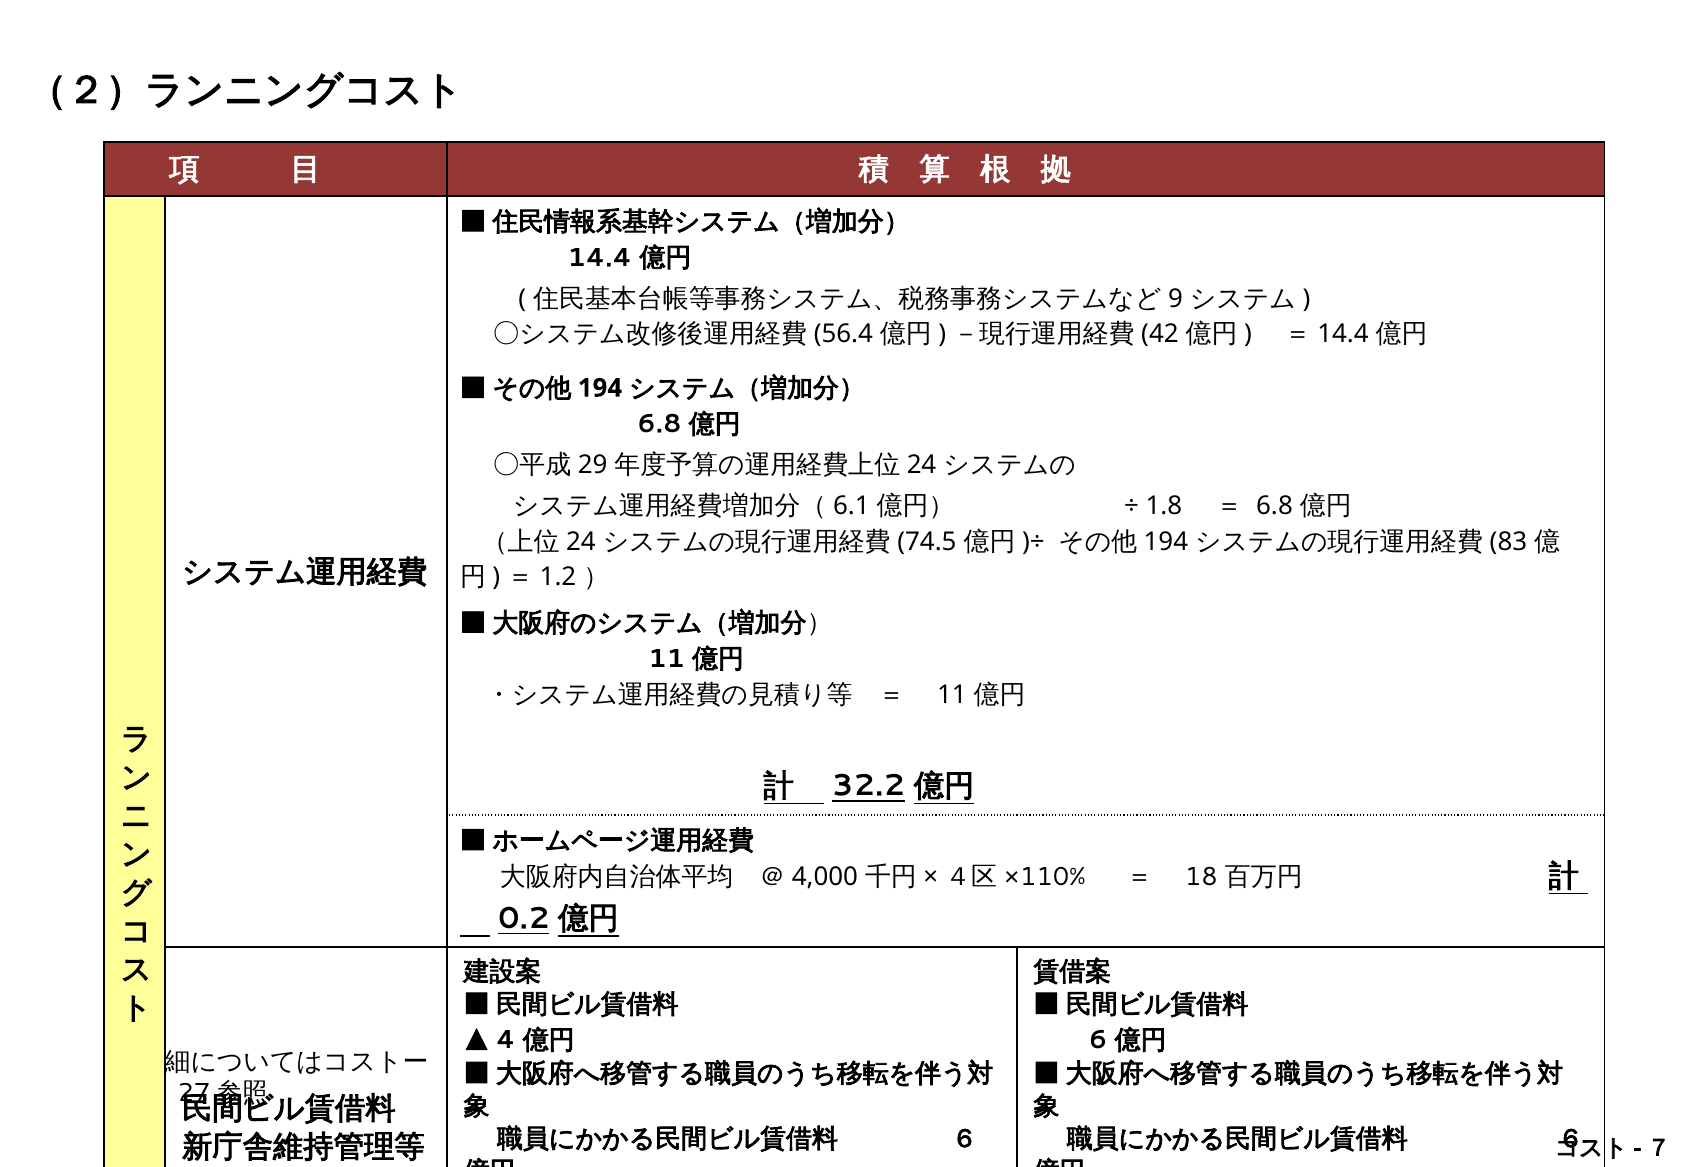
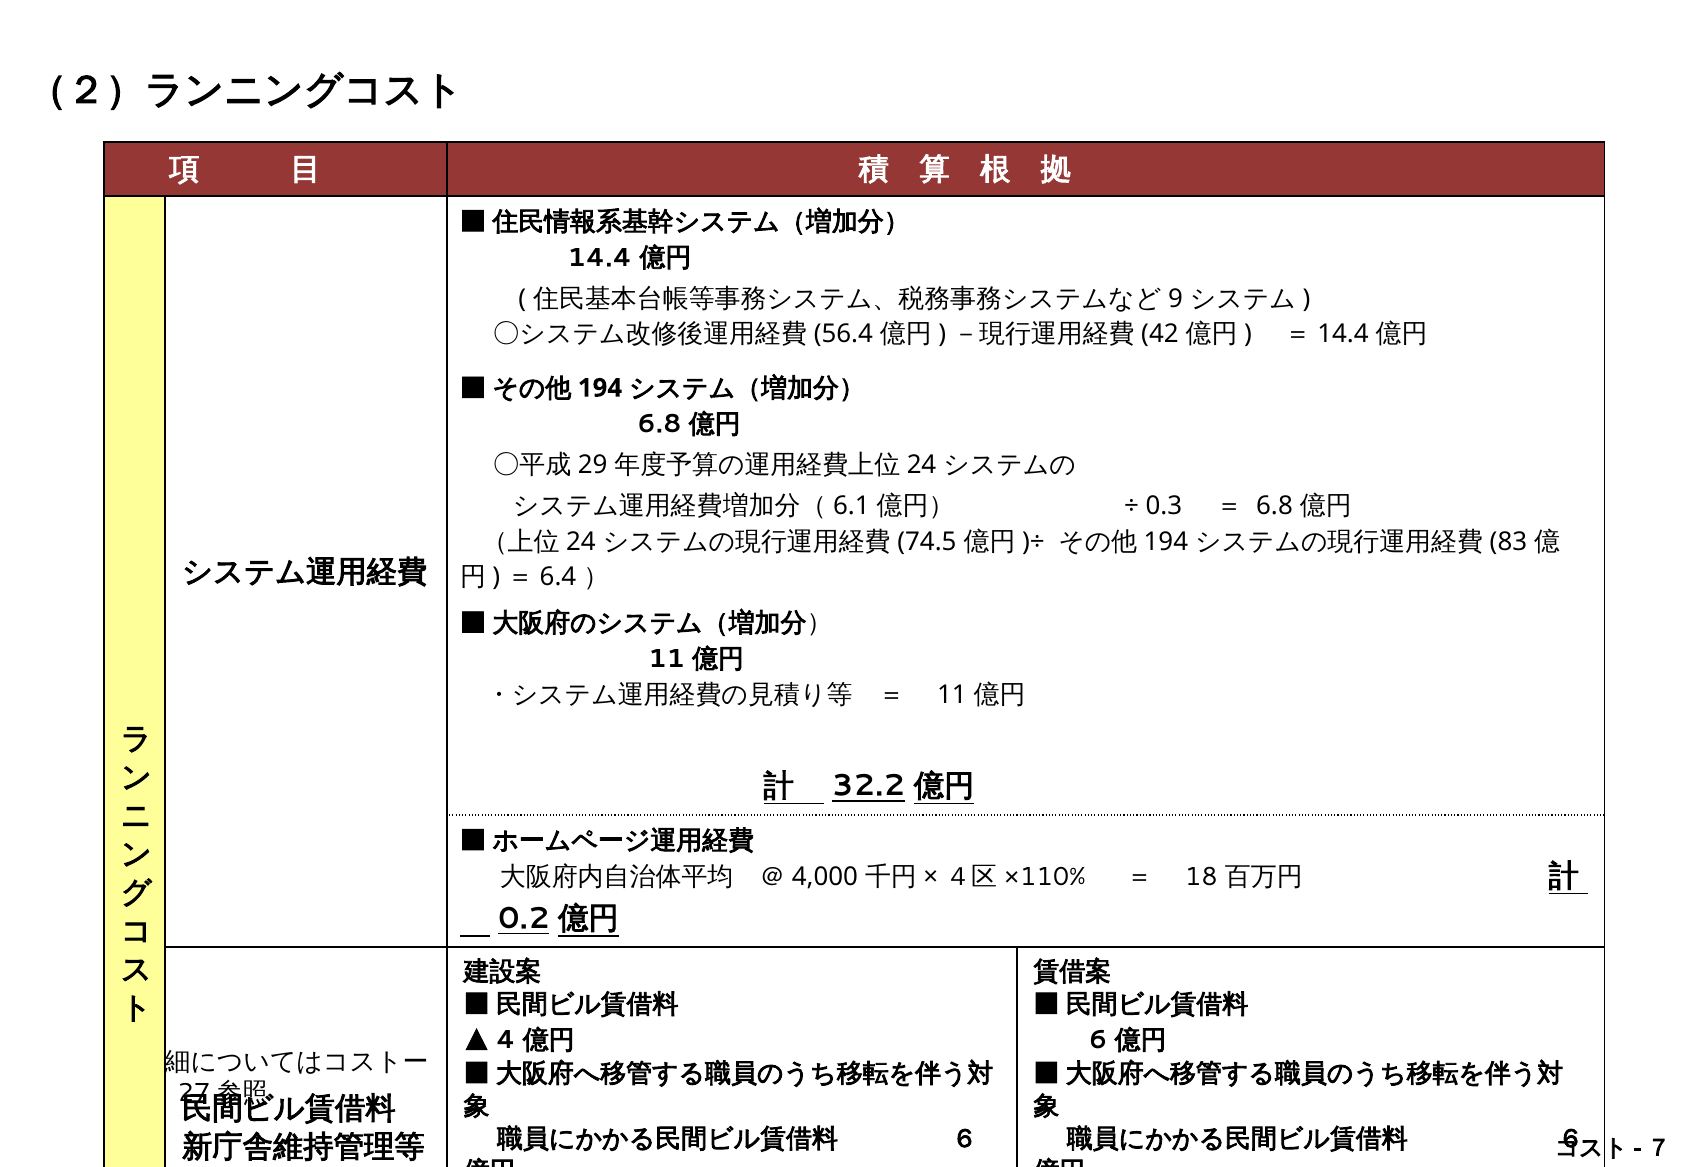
1.8: 1.8 -> 0.3 (1164, 506)
1.2: 1.2 -> 6.4 (558, 577)
